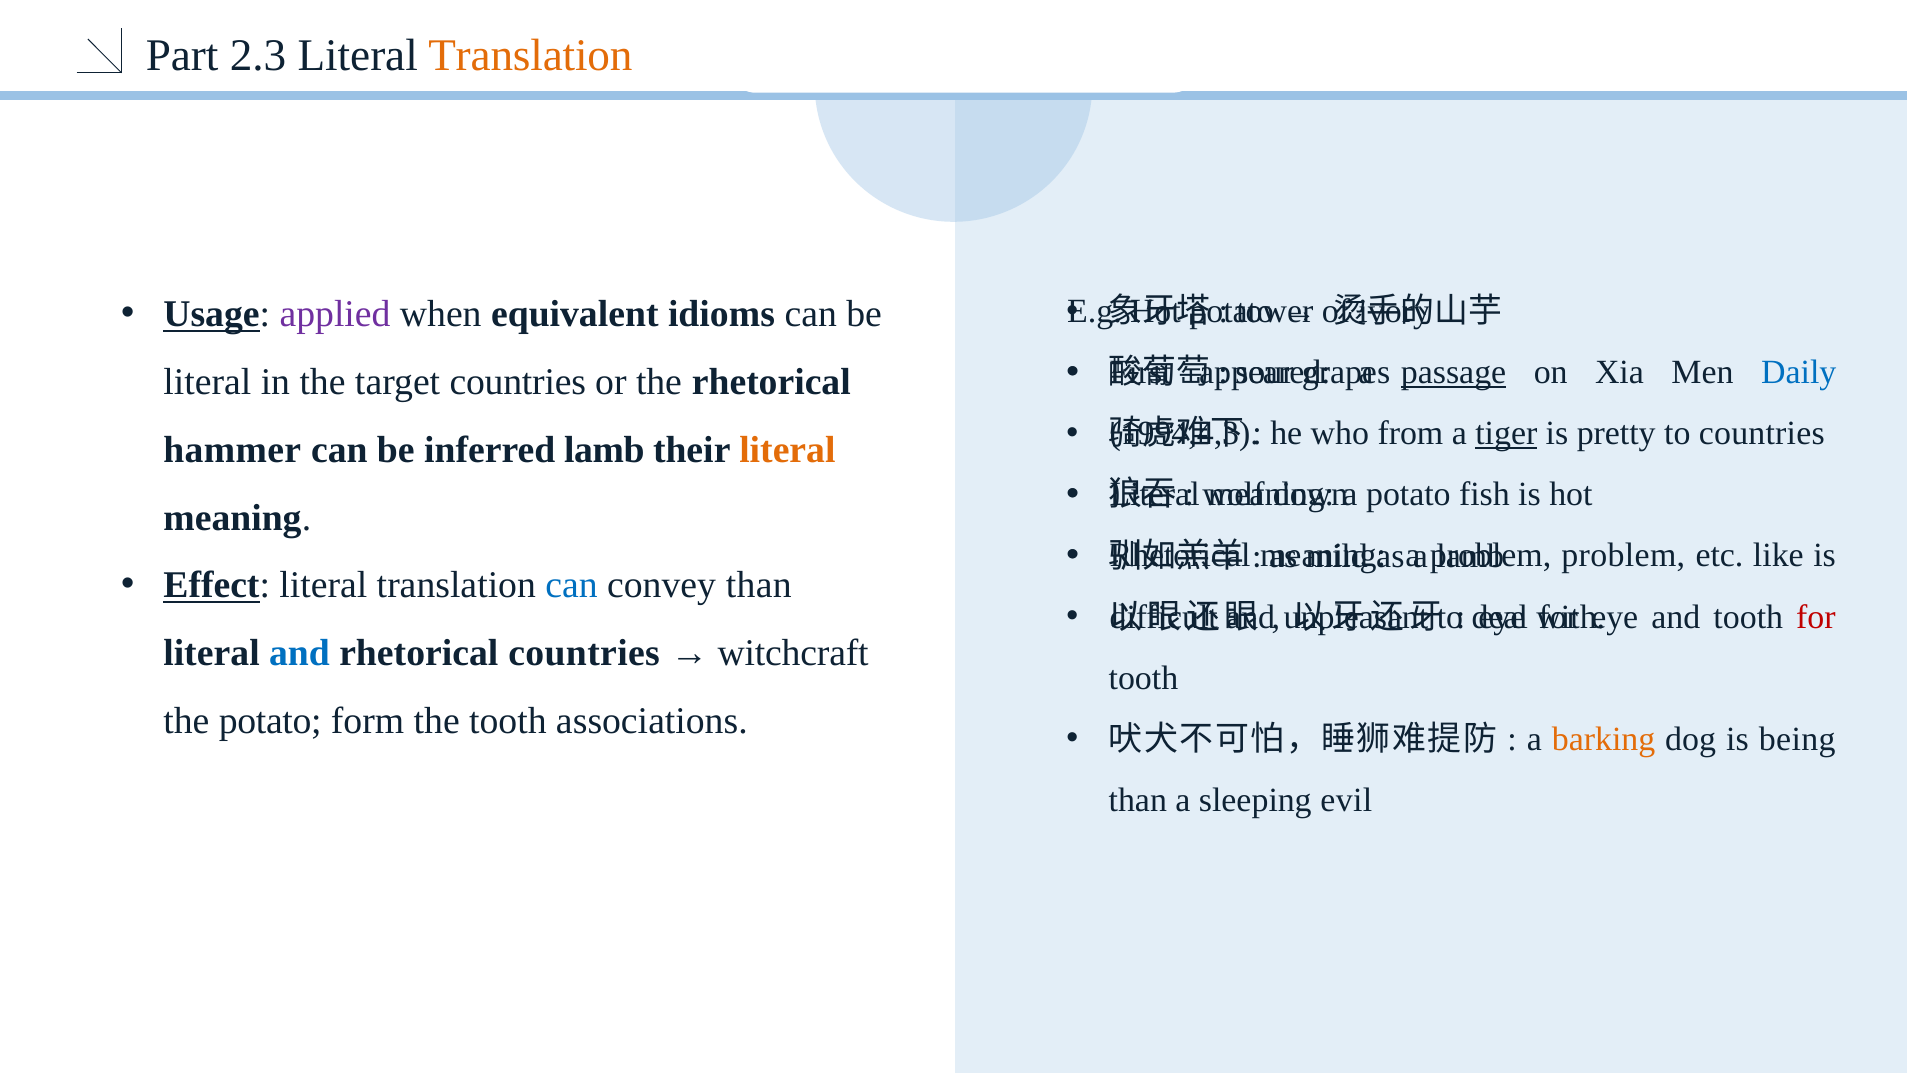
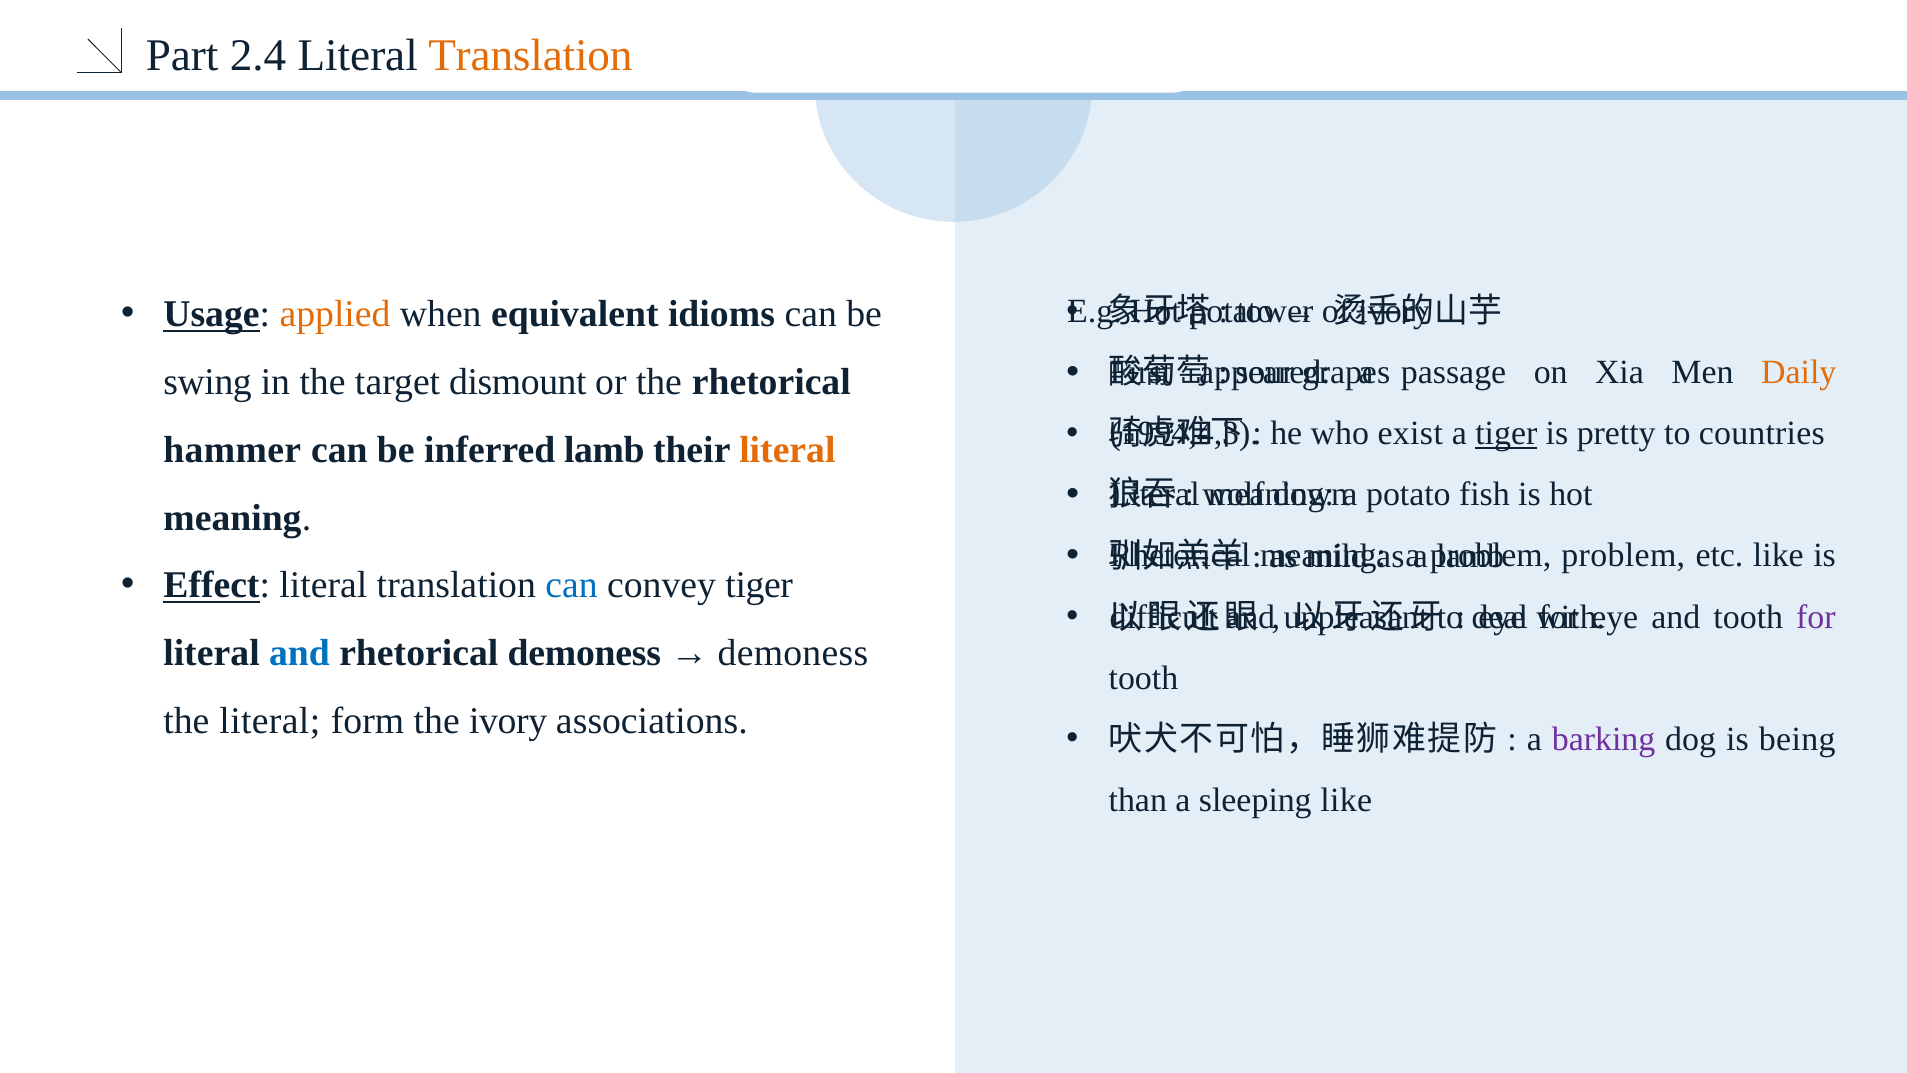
2.3: 2.3 -> 2.4 (258, 56)
applied colour: purple -> orange (335, 314)
passage underline: present -> none (1454, 373)
Daily colour: blue -> orange (1799, 373)
literal: literal -> swing (208, 382)
target countries: countries -> dismount (518, 382)
from: from -> exist (1410, 434)
convey than: than -> tiger (759, 585)
for colour: red -> purple (1816, 617)
rhetorical countries: countries -> demoness (584, 653)
witchcraft: witchcraft -> demoness (793, 653)
the potato: potato -> literal (270, 721)
the tooth: tooth -> ivory (508, 721)
barking colour: orange -> purple (1604, 739)
sleeping evil: evil -> like (1346, 800)
